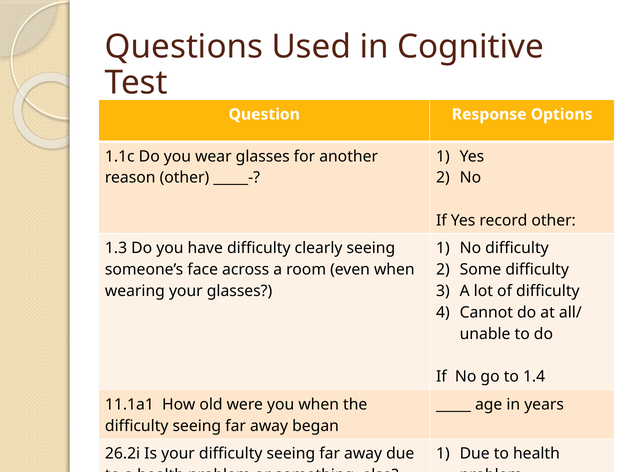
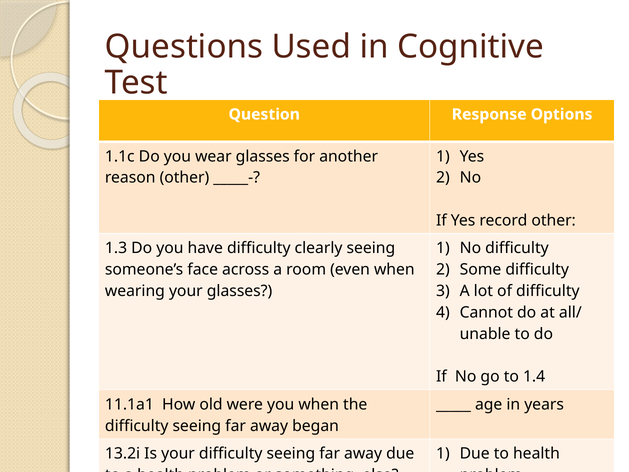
26.2i: 26.2i -> 13.2i (123, 453)
